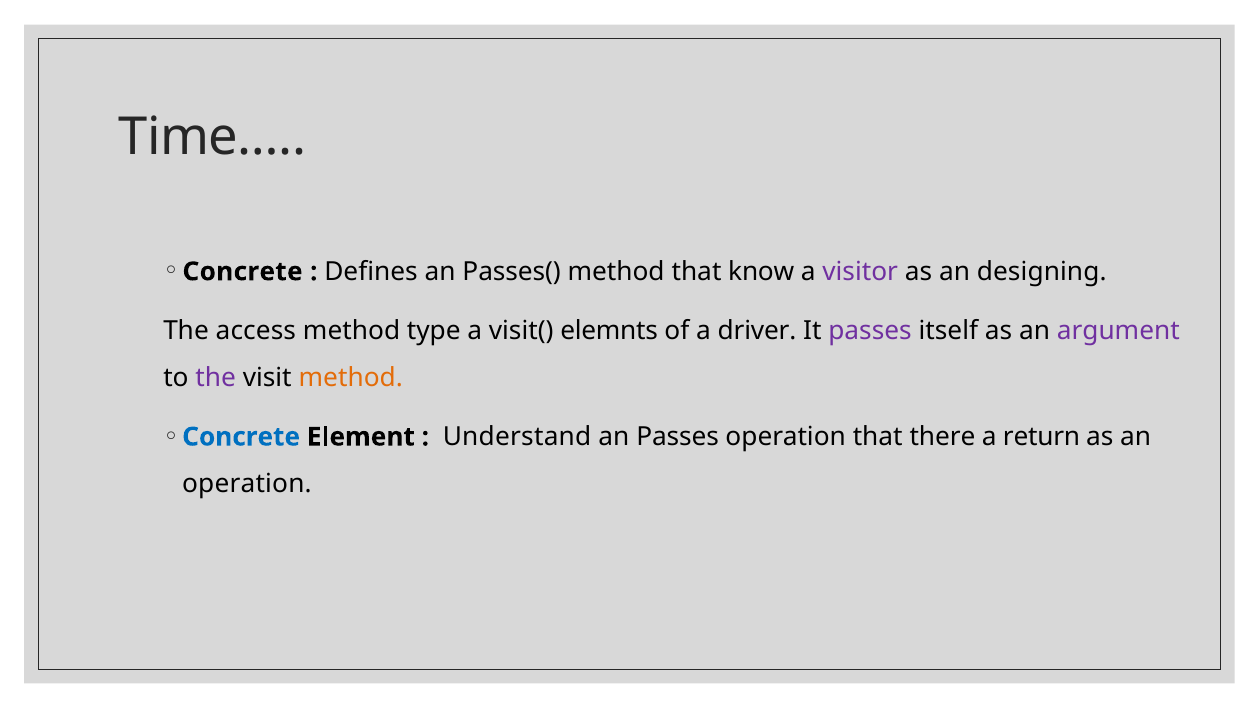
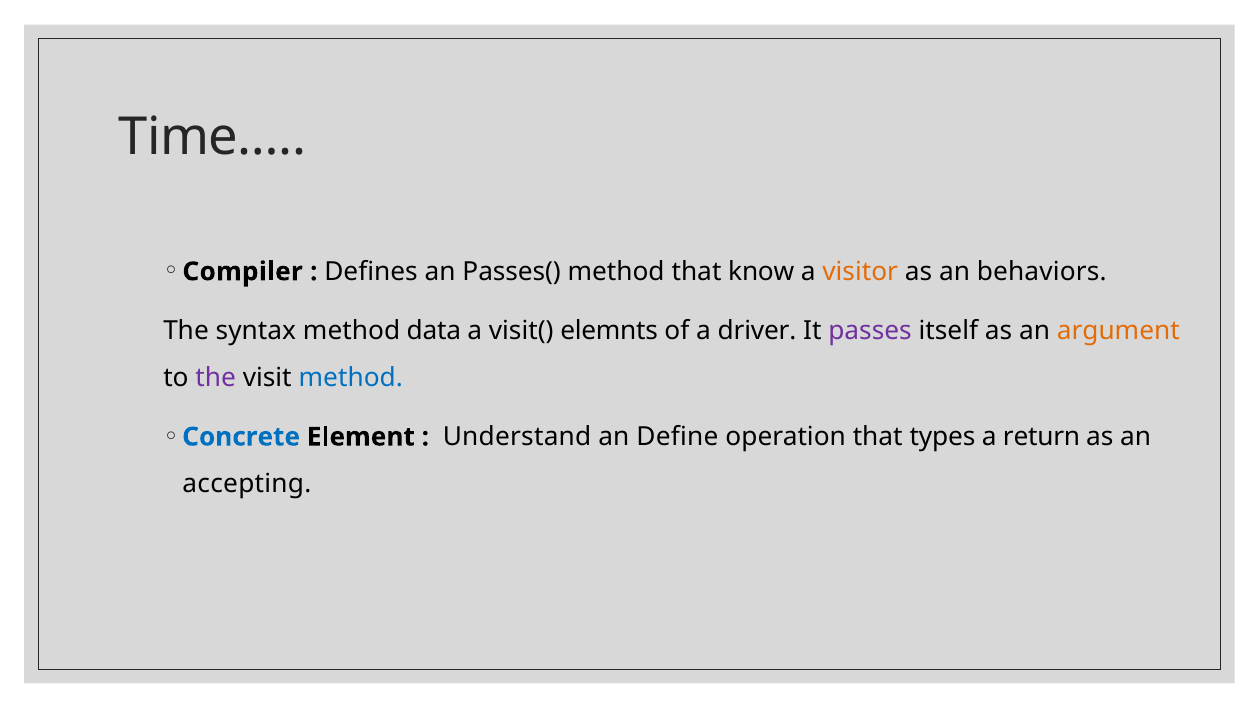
Concrete: Concrete -> Compiler (243, 272)
visitor colour: purple -> orange (860, 272)
designing: designing -> behaviors (1042, 272)
access: access -> syntax (256, 331)
type: type -> data (434, 331)
argument colour: purple -> orange (1118, 331)
method colour: orange -> blue (351, 378)
an Passes: Passes -> Define (677, 437)
there: there -> types (942, 437)
operation: operation -> accepting (247, 484)
